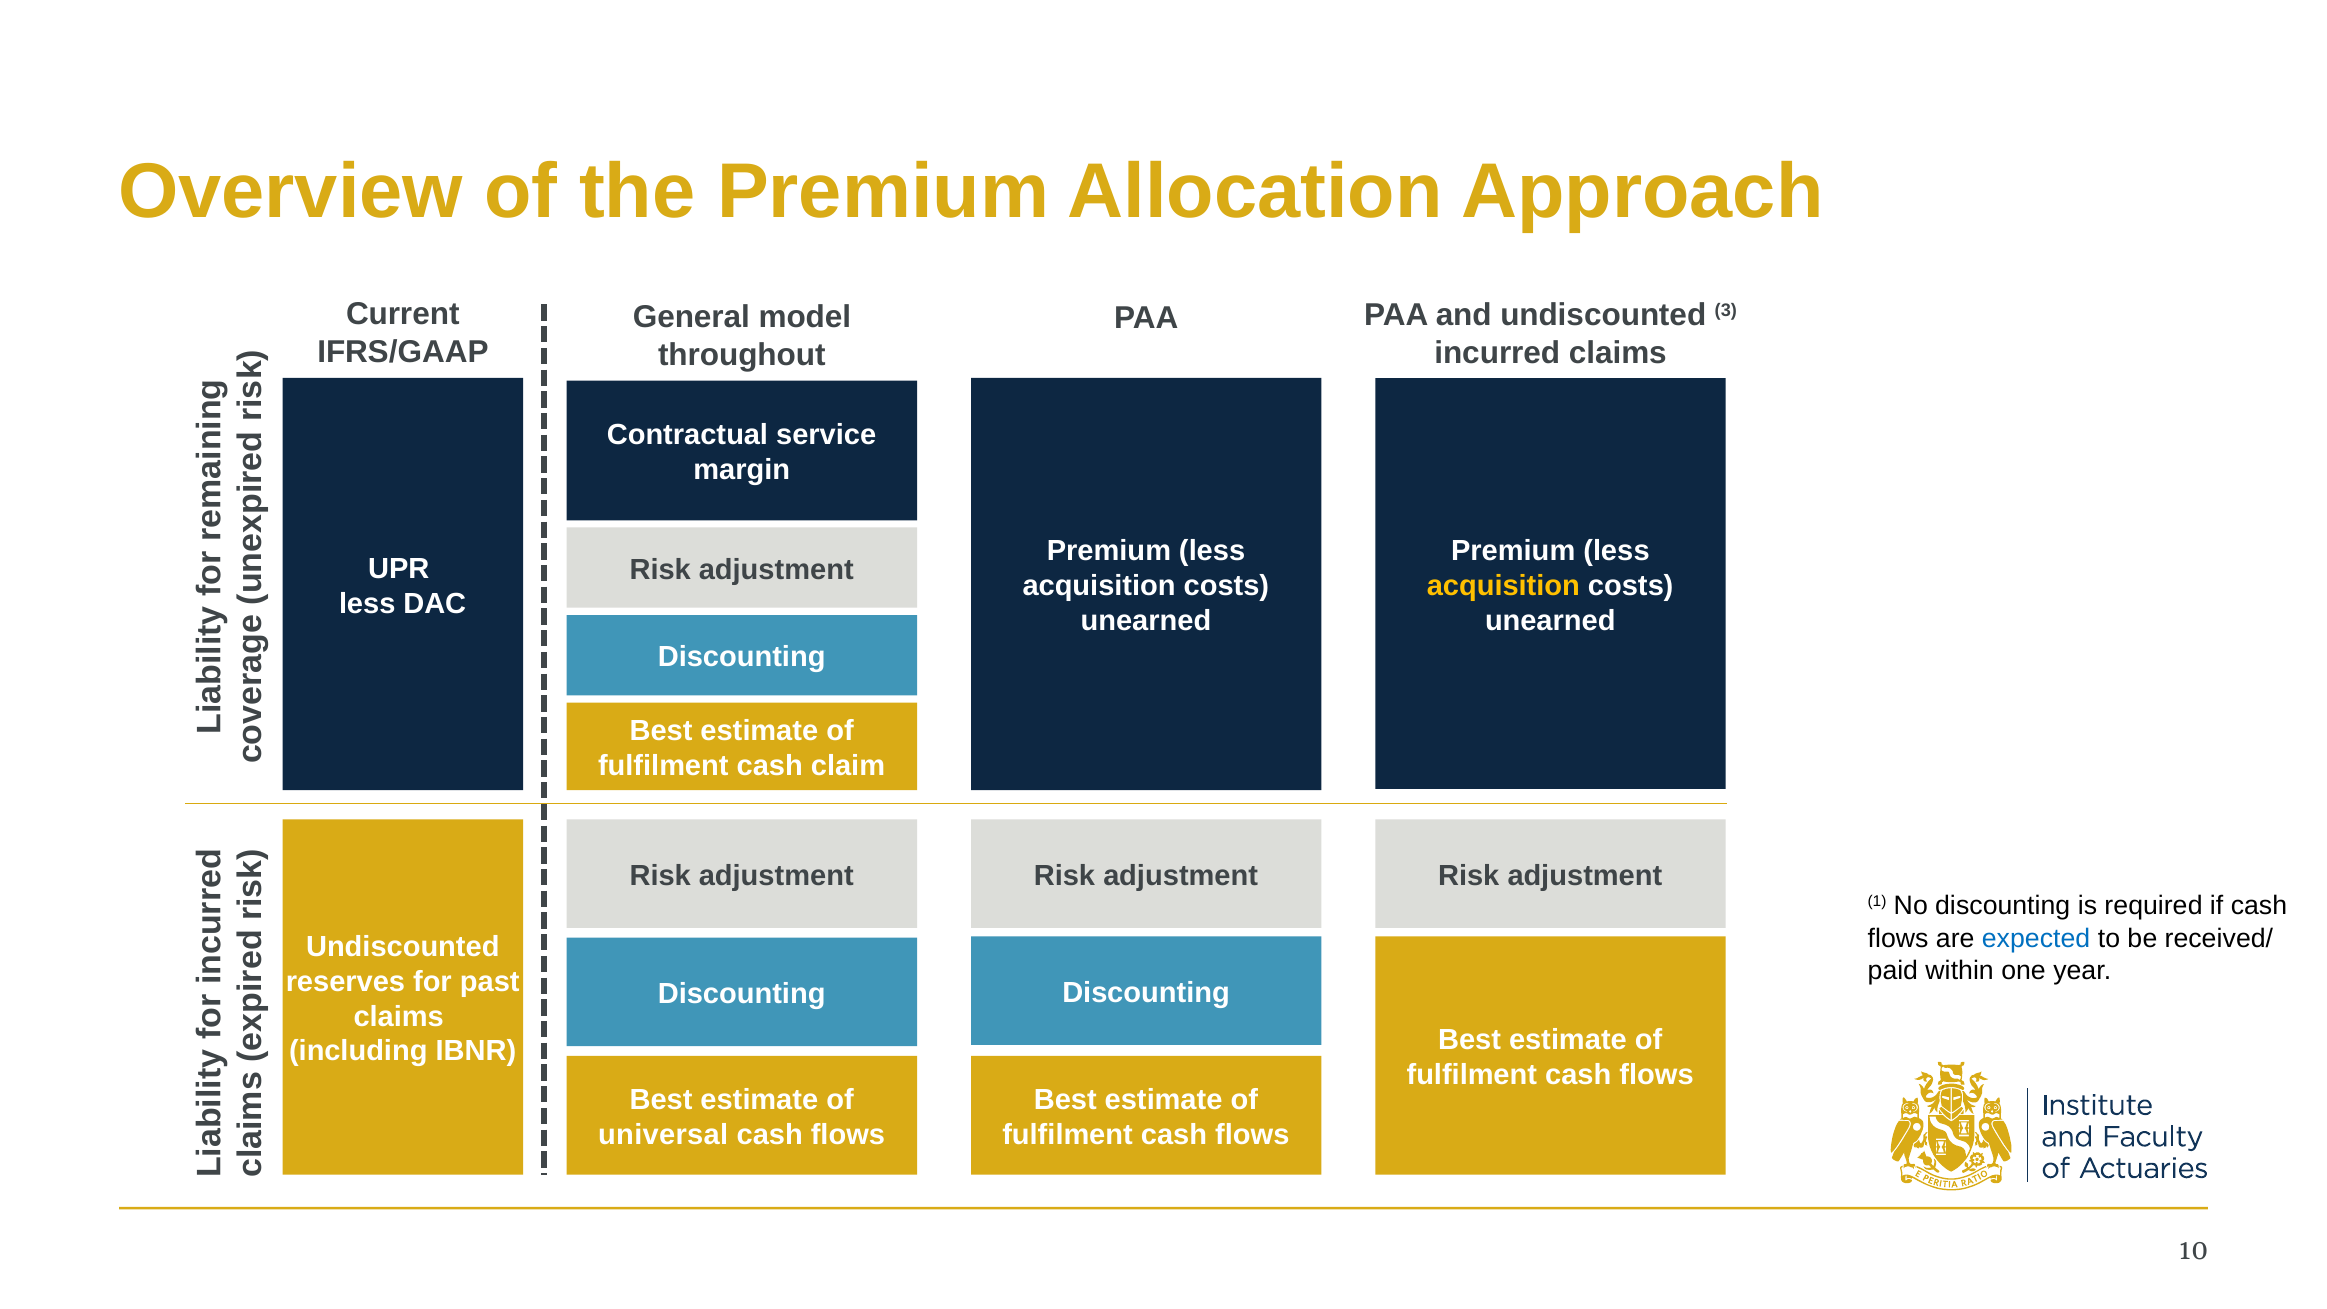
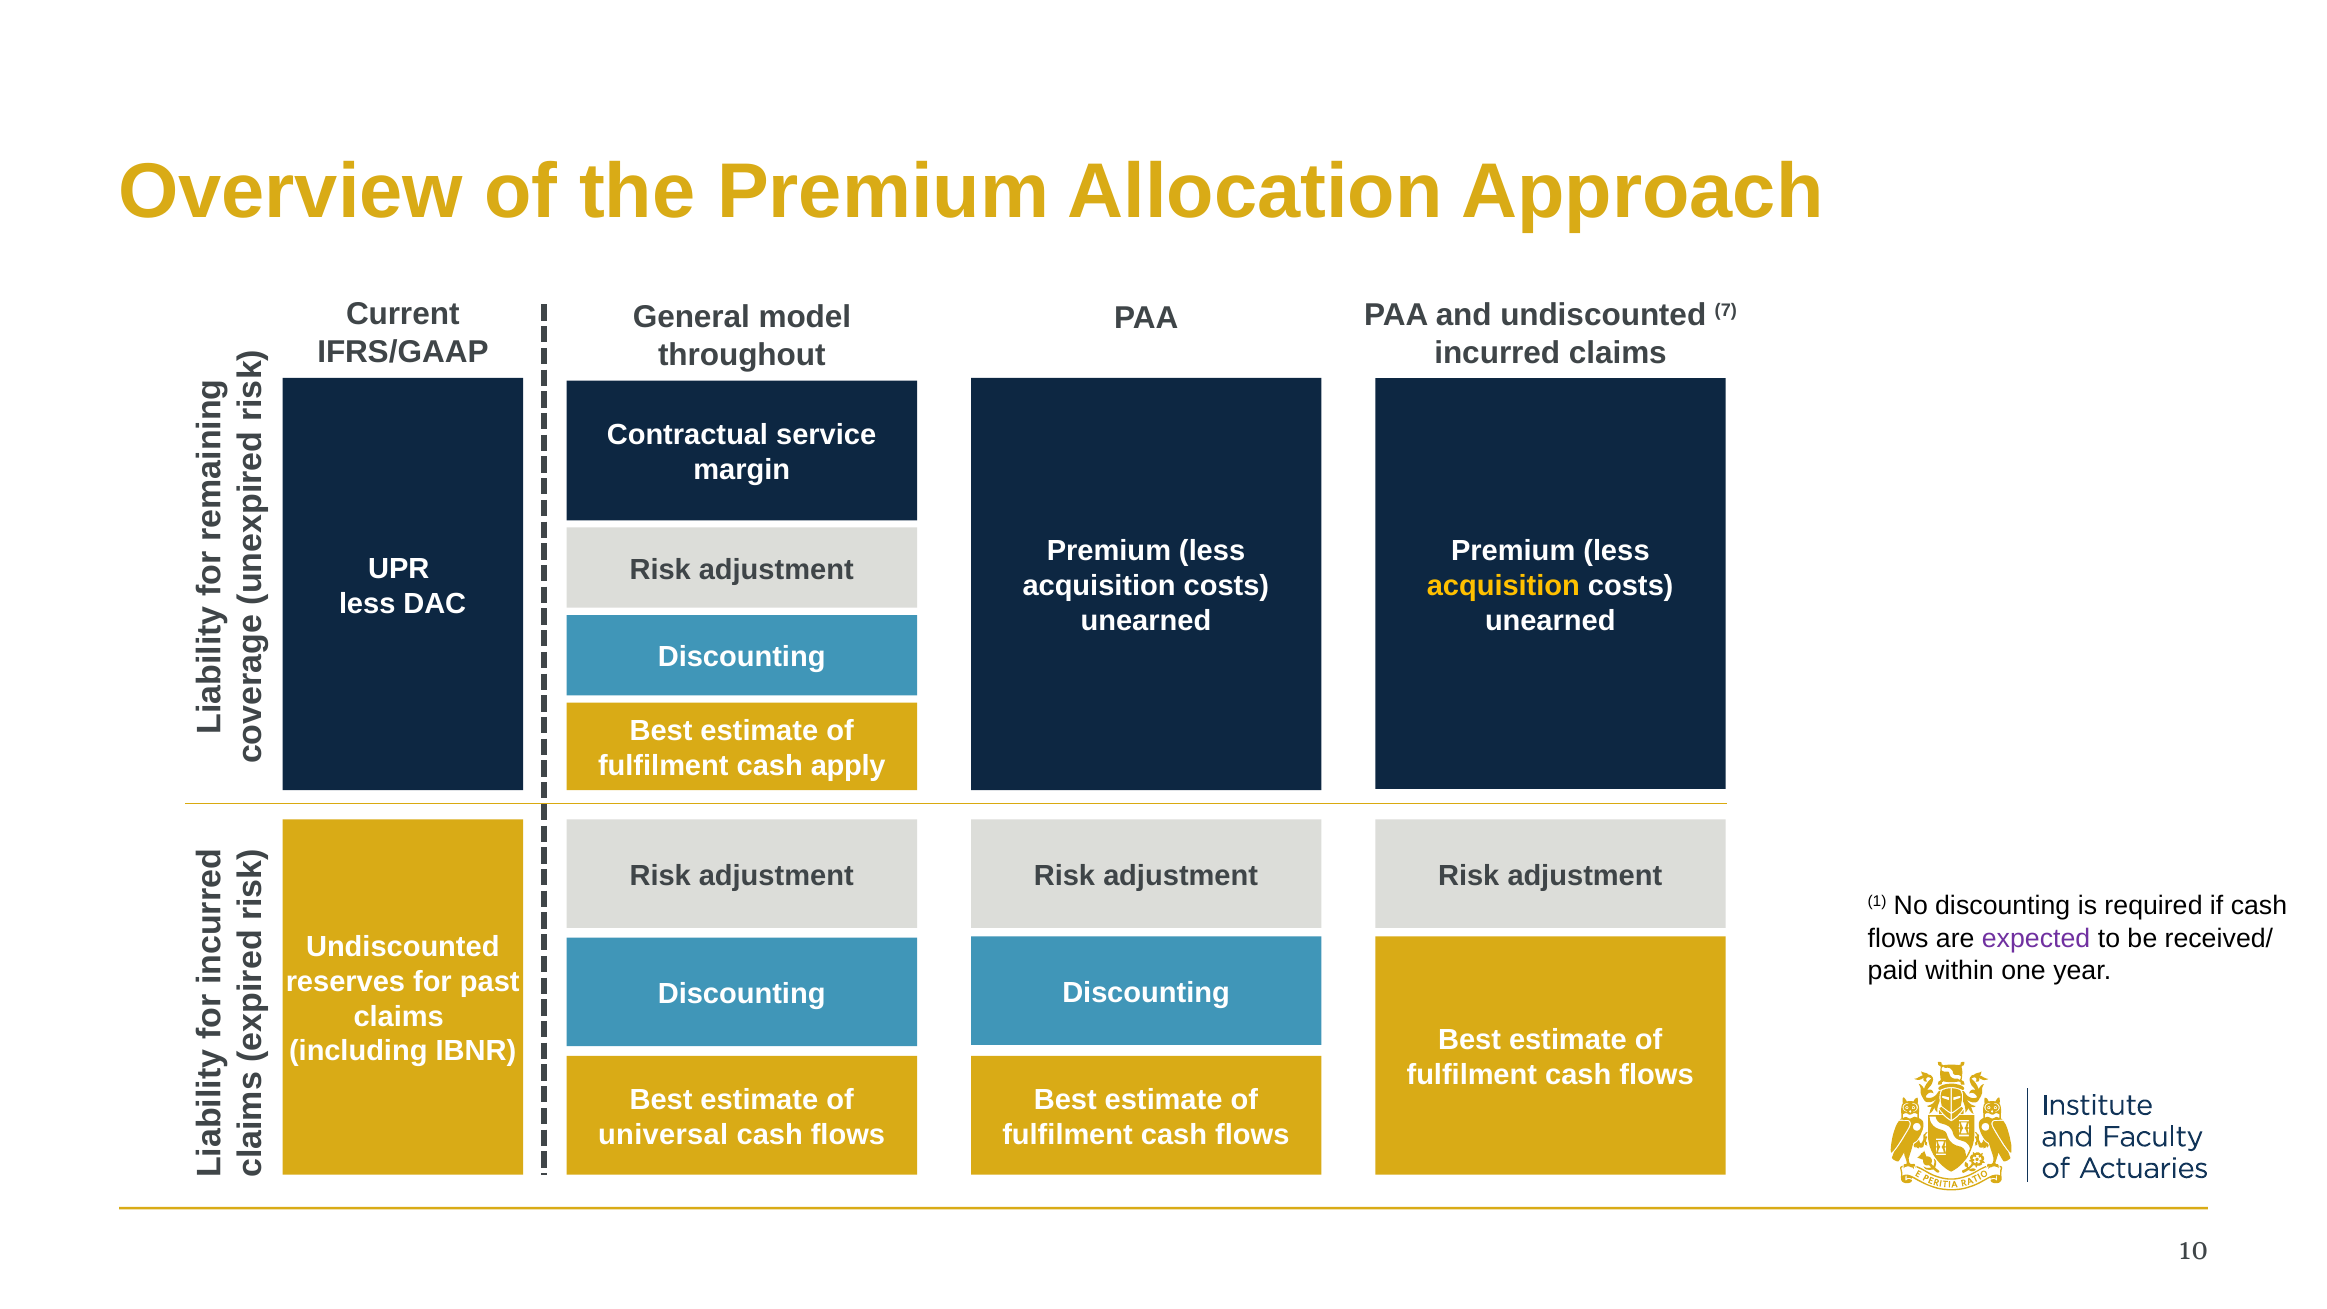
3: 3 -> 7 (1726, 310)
claim: claim -> apply (848, 766)
expected colour: blue -> purple (2036, 938)
